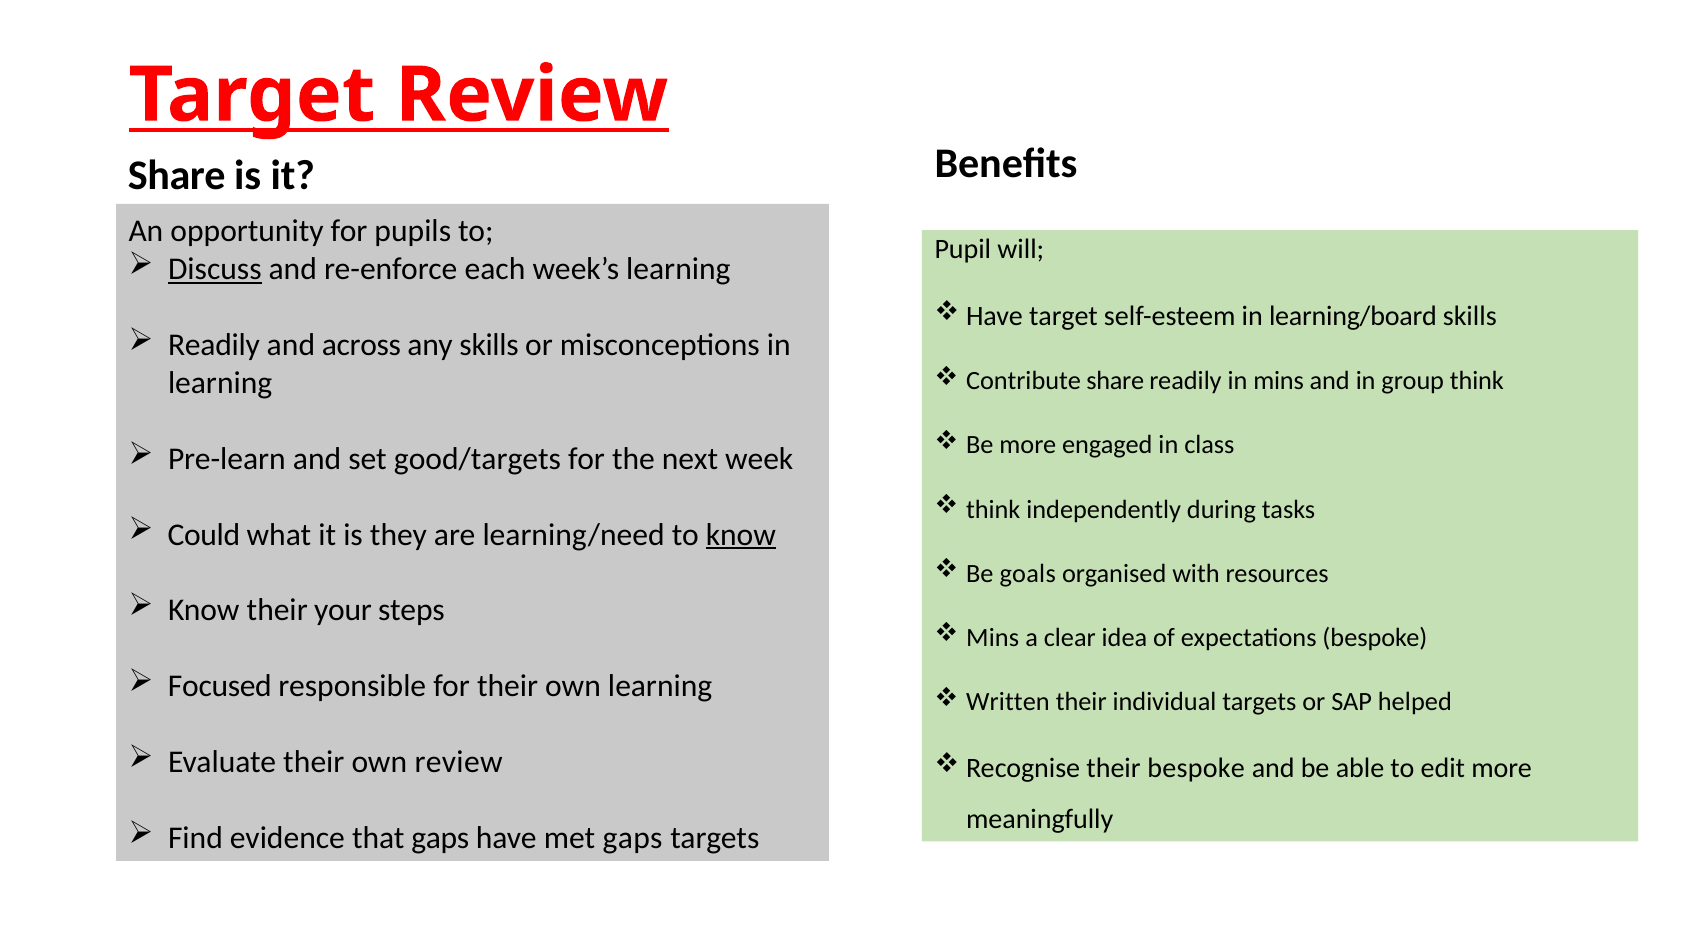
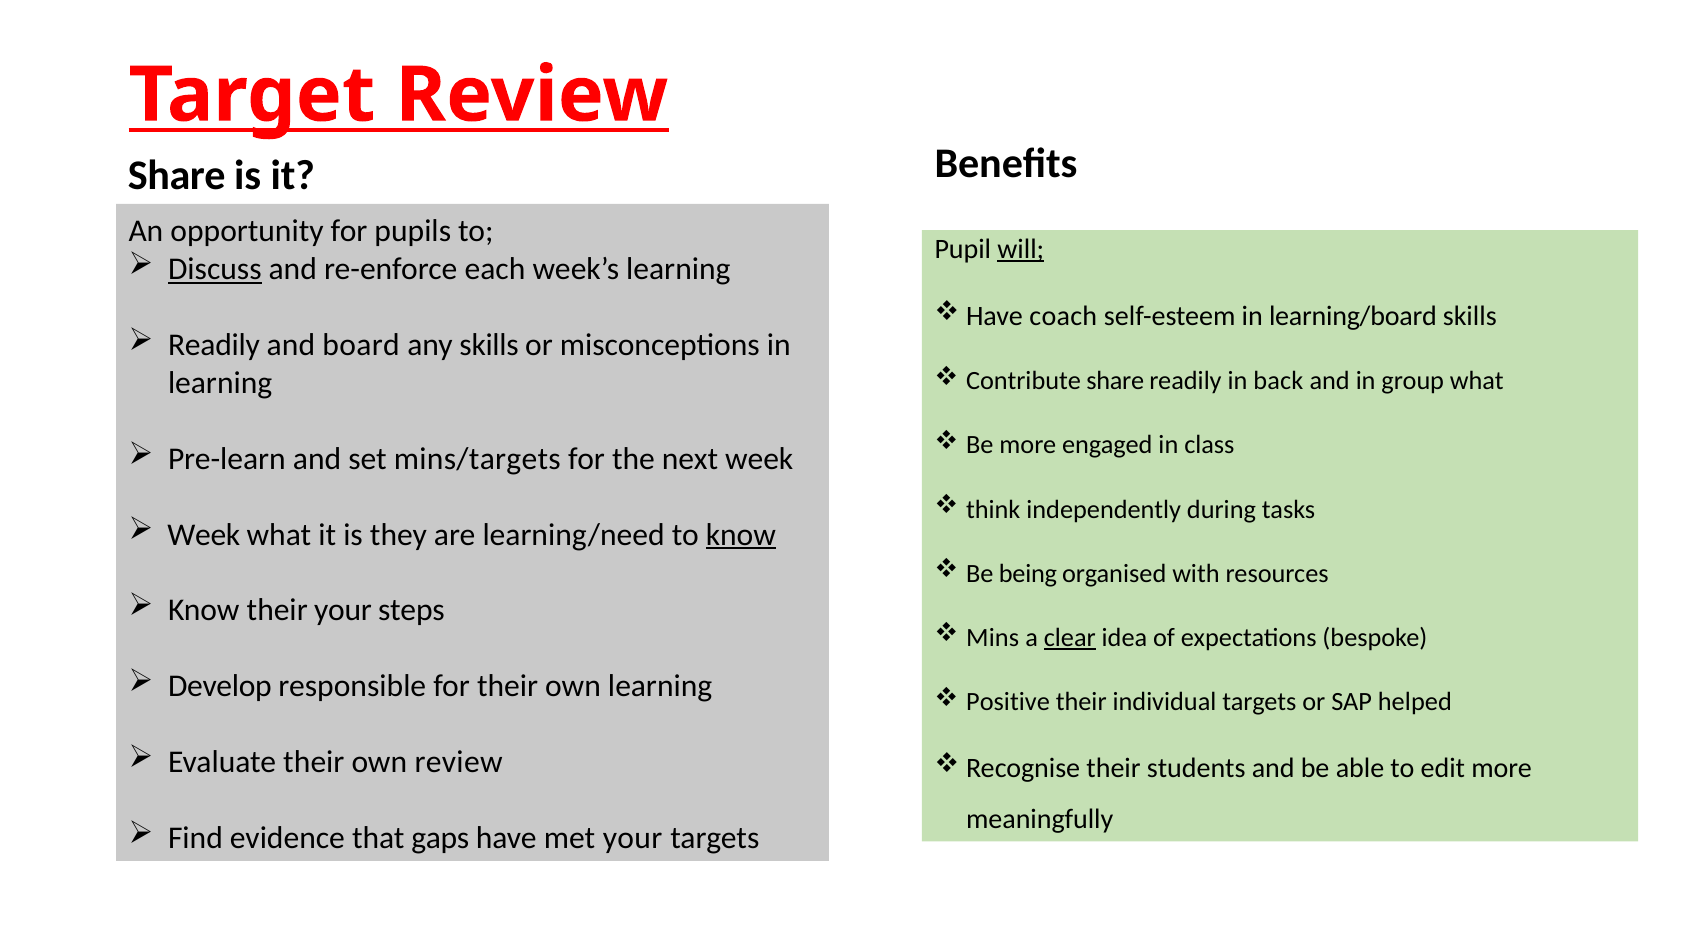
will underline: none -> present (1021, 249)
target: target -> coach (1063, 316)
across: across -> board (361, 345)
in mins: mins -> back (1278, 381)
group think: think -> what (1477, 381)
good/targets: good/targets -> mins/targets (477, 459)
Could: Could -> Week (204, 535)
goals: goals -> being (1028, 573)
clear underline: none -> present (1070, 637)
Focused: Focused -> Develop (220, 686)
Written: Written -> Positive (1008, 701)
their bespoke: bespoke -> students (1196, 768)
met gaps: gaps -> your (633, 838)
